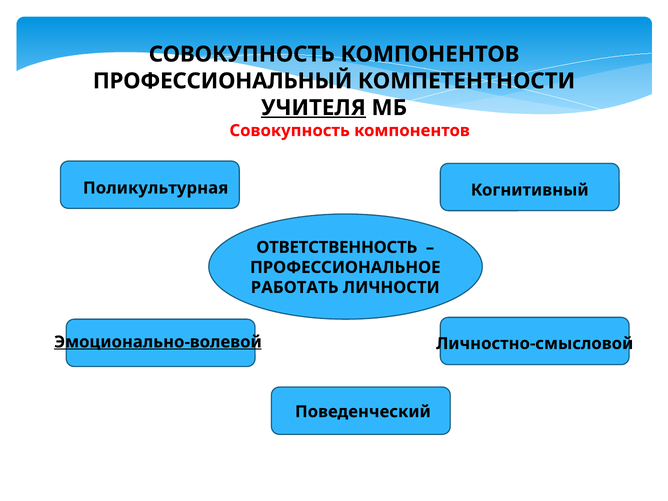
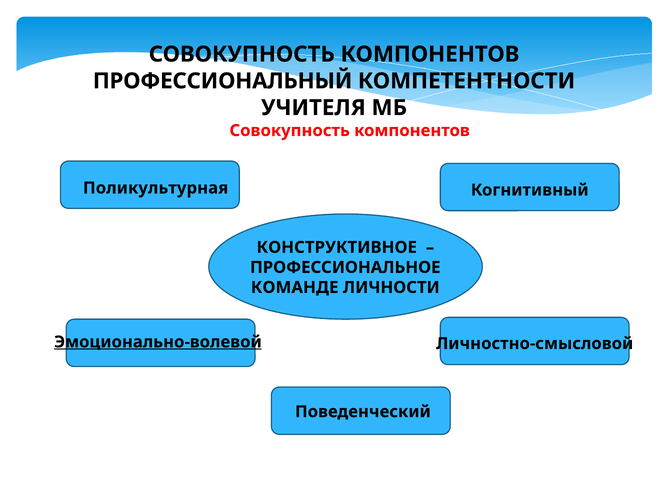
УЧИТЕЛЯ underline: present -> none (313, 108)
ОТВЕТСТВЕННОСТЬ: ОТВЕТСТВЕННОСТЬ -> КОНСТРУКТИВНОЕ (337, 247)
РАБОТАТЬ: РАБОТАТЬ -> КОМАНДЕ (295, 287)
